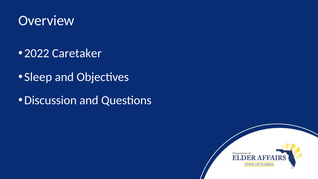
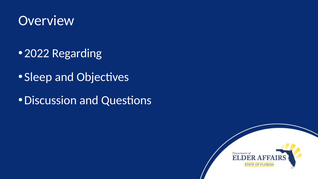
Caretaker: Caretaker -> Regarding (77, 53)
